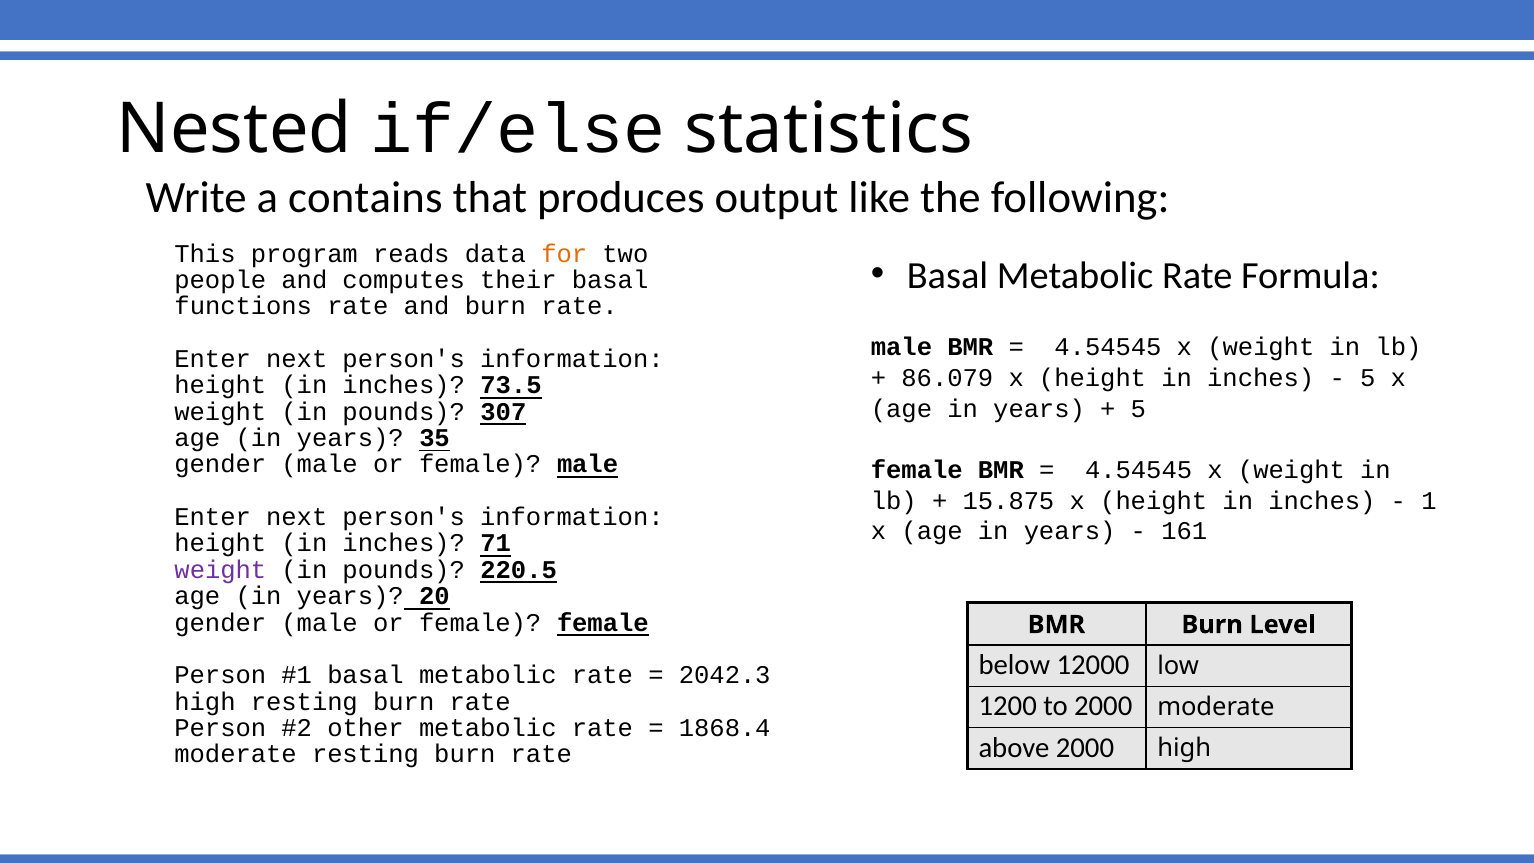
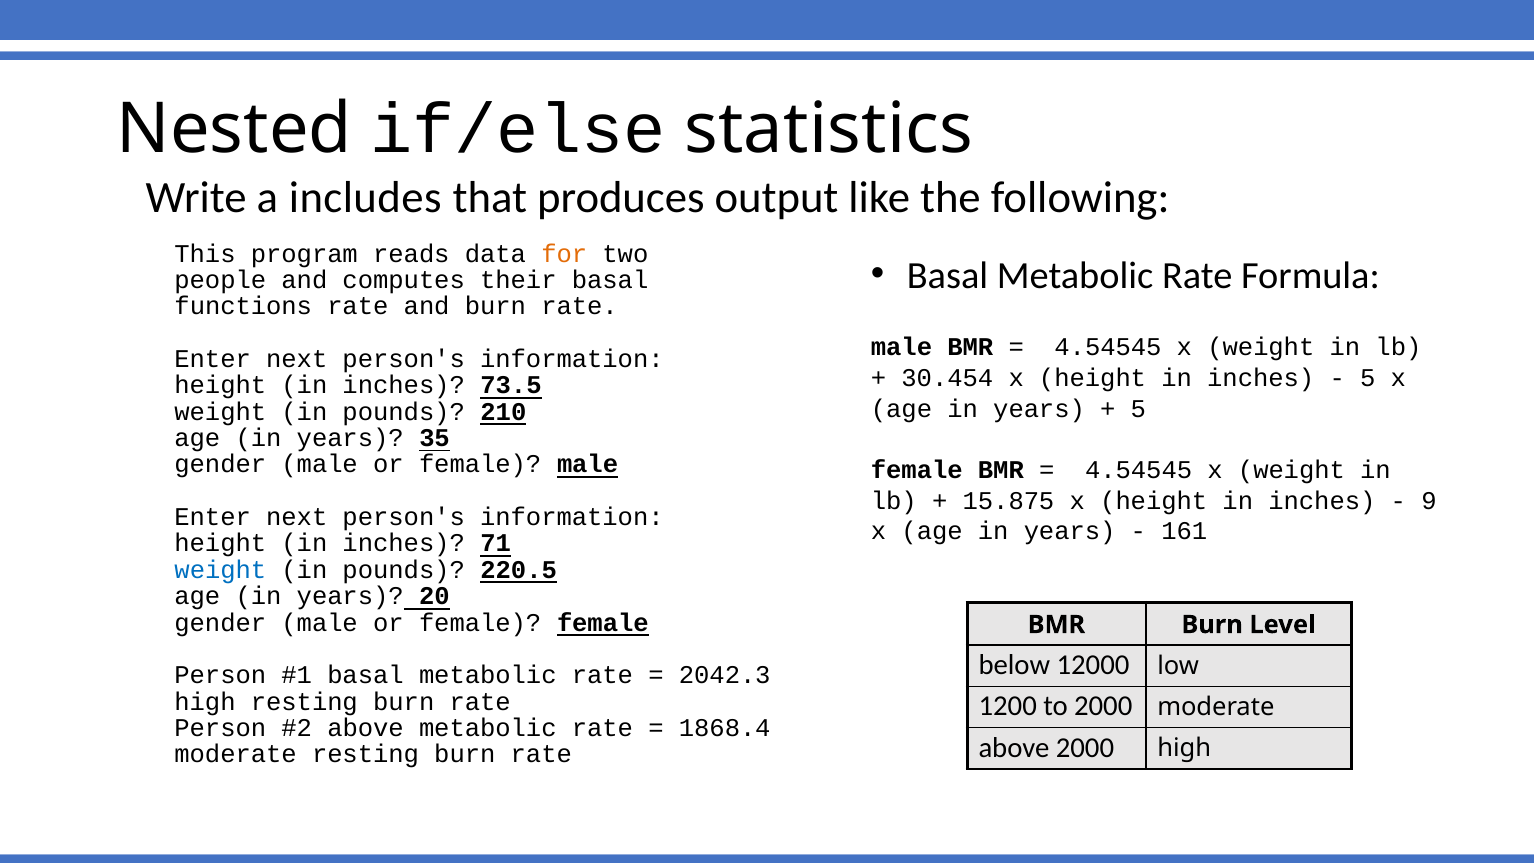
contains: contains -> includes (365, 198)
86.079: 86.079 -> 30.454 (947, 378)
307: 307 -> 210 (503, 412)
1: 1 -> 9 (1429, 501)
weight colour: purple -> blue (220, 570)
other: other -> above (366, 728)
